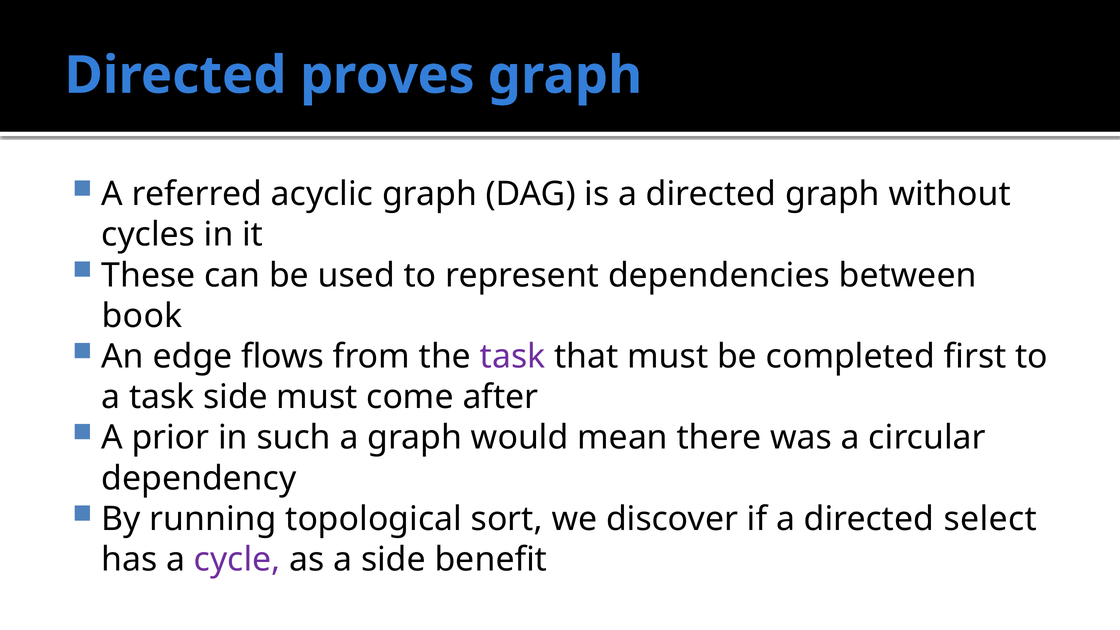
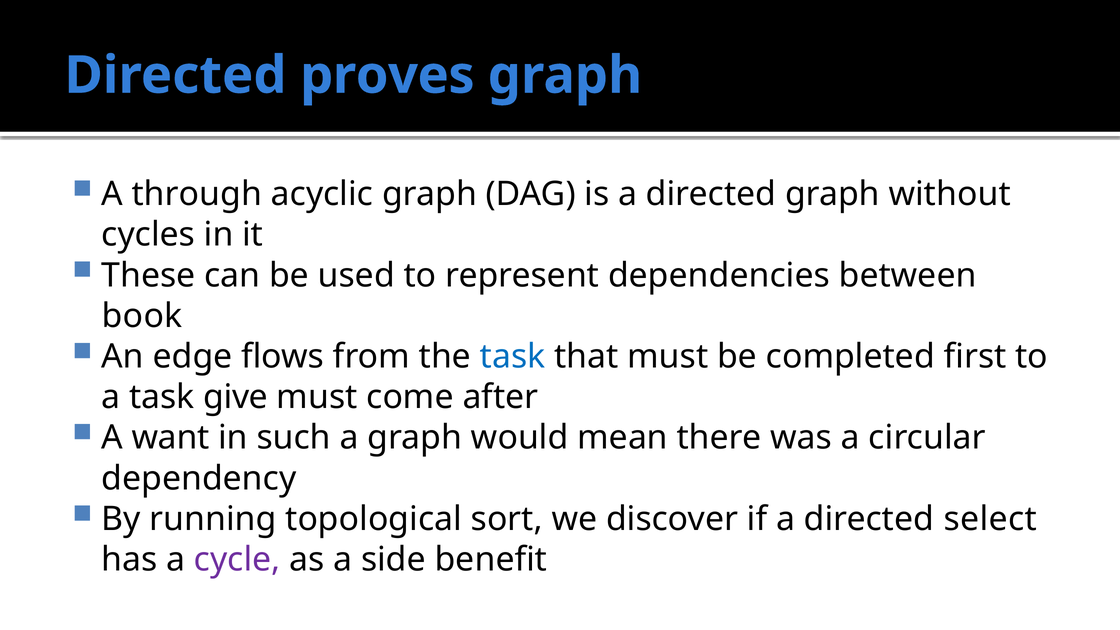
referred: referred -> through (197, 194)
task colour: purple -> blue (513, 357)
task side: side -> give (236, 397)
prior: prior -> want (171, 438)
